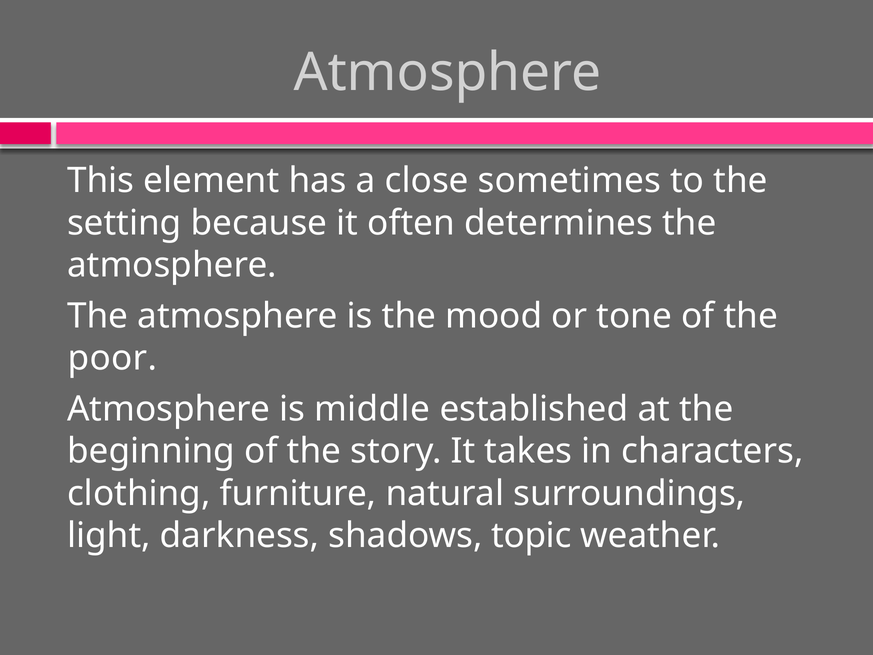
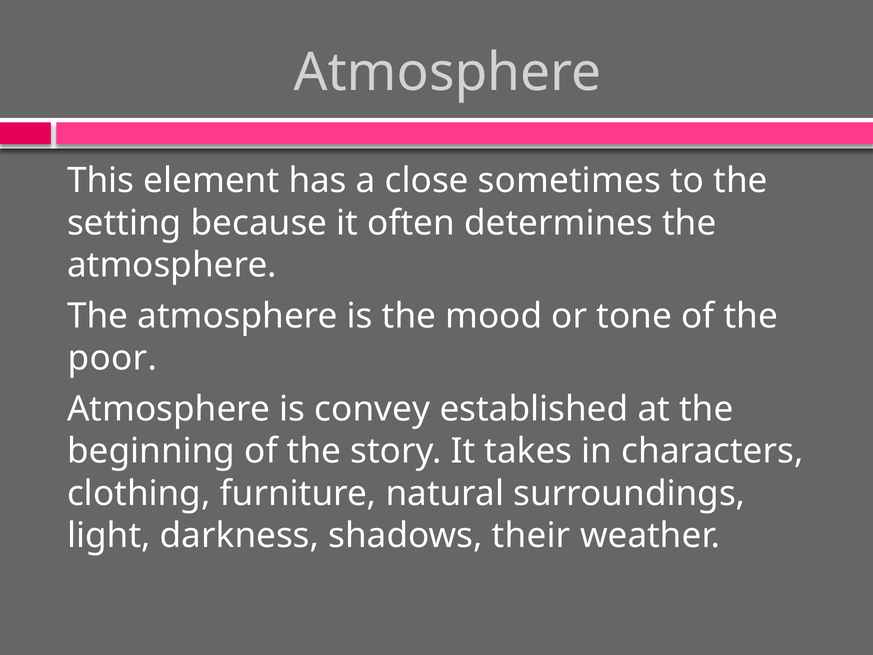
middle: middle -> convey (372, 409)
topic: topic -> their (531, 536)
